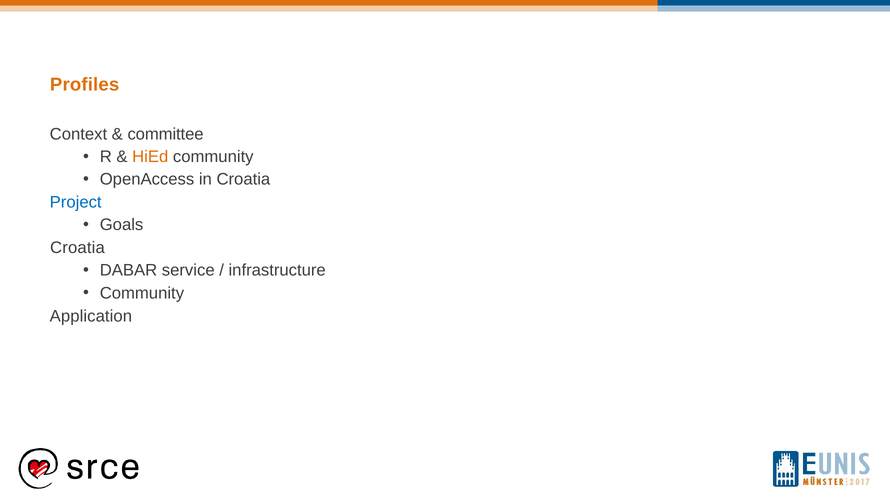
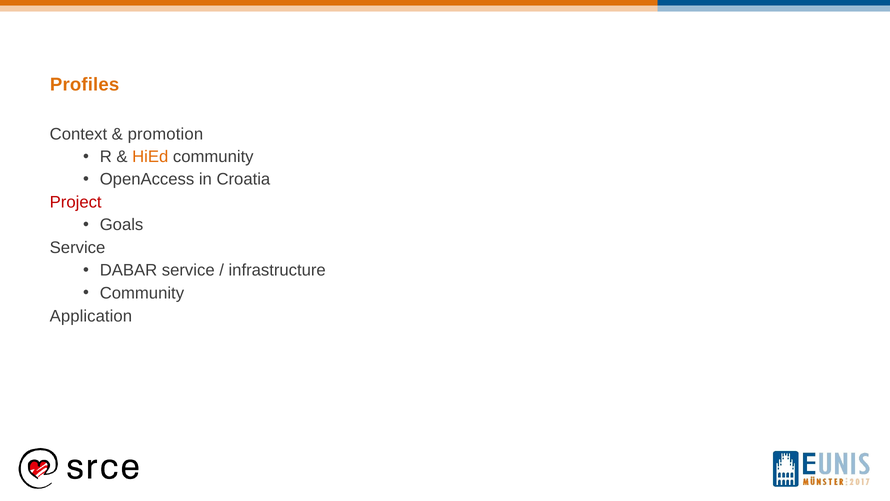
committee: committee -> promotion (165, 134)
Project colour: blue -> red (76, 202)
Croatia: Croatia -> Service (78, 248)
